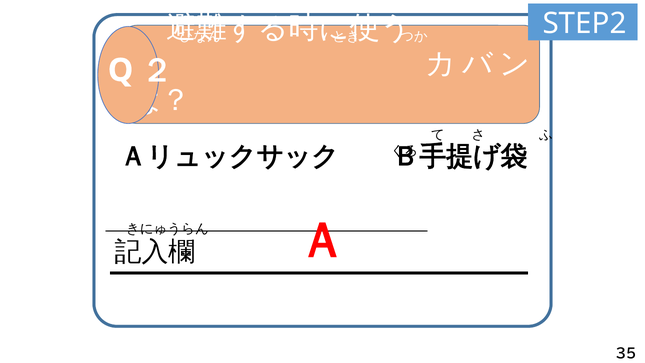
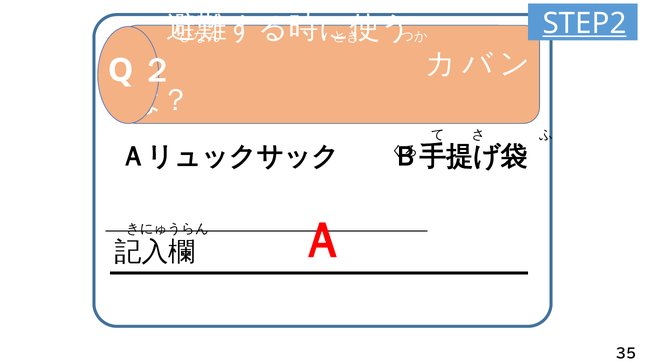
STEP2 underline: none -> present (585, 24)
